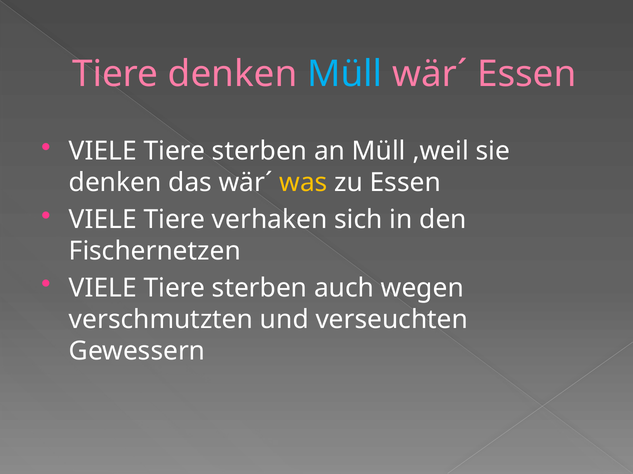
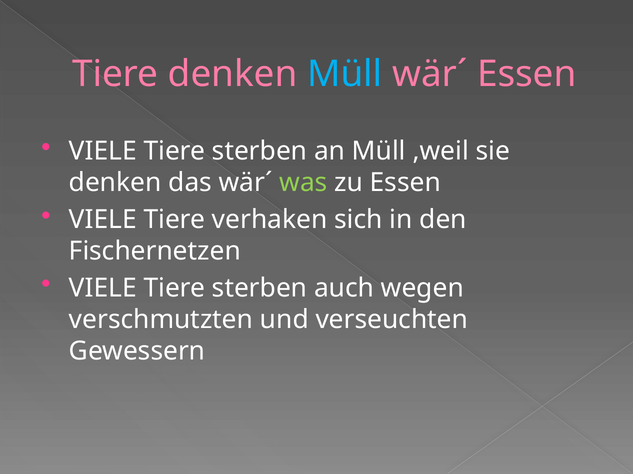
was colour: yellow -> light green (303, 183)
